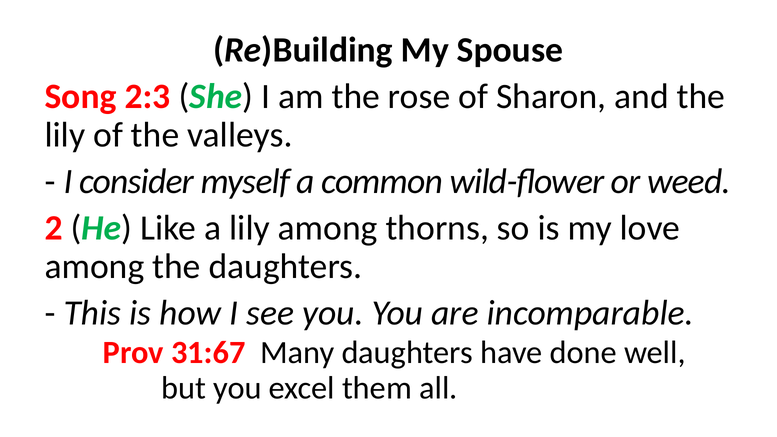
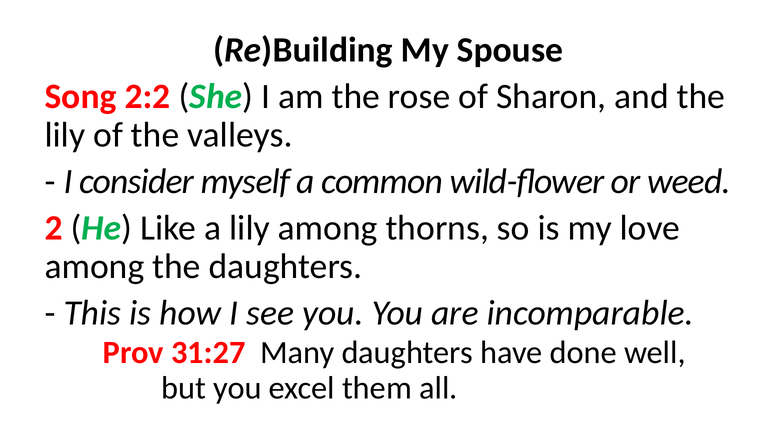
2:3: 2:3 -> 2:2 (148, 96)
31:67: 31:67 -> 31:27 (208, 352)
